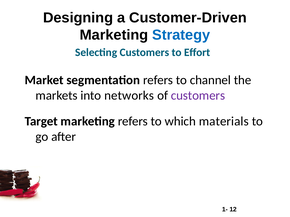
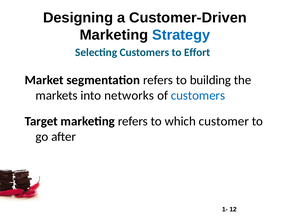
channel: channel -> building (210, 80)
customers colour: purple -> blue (198, 96)
materials: materials -> customer (224, 122)
